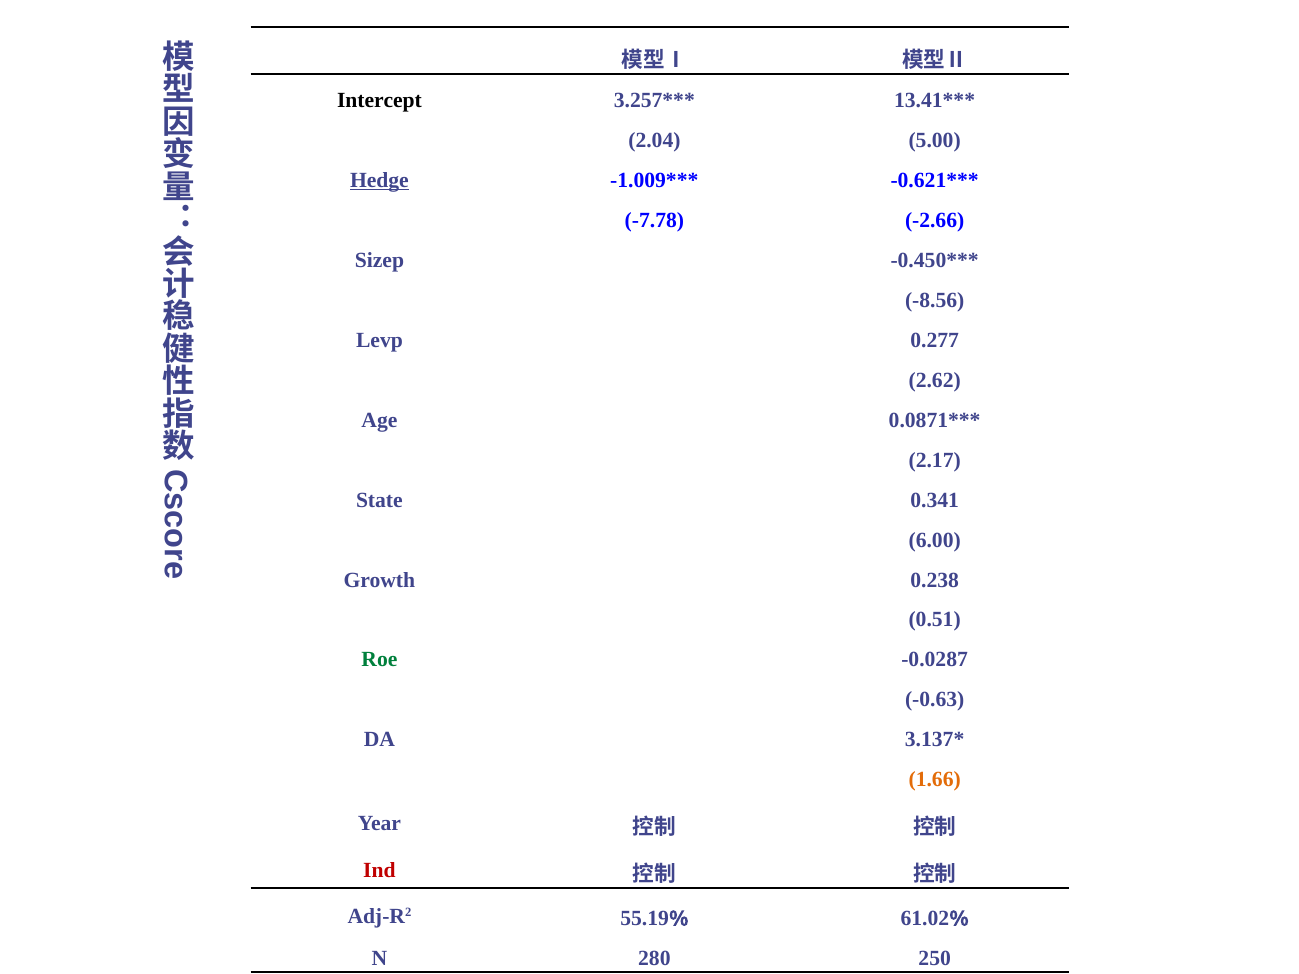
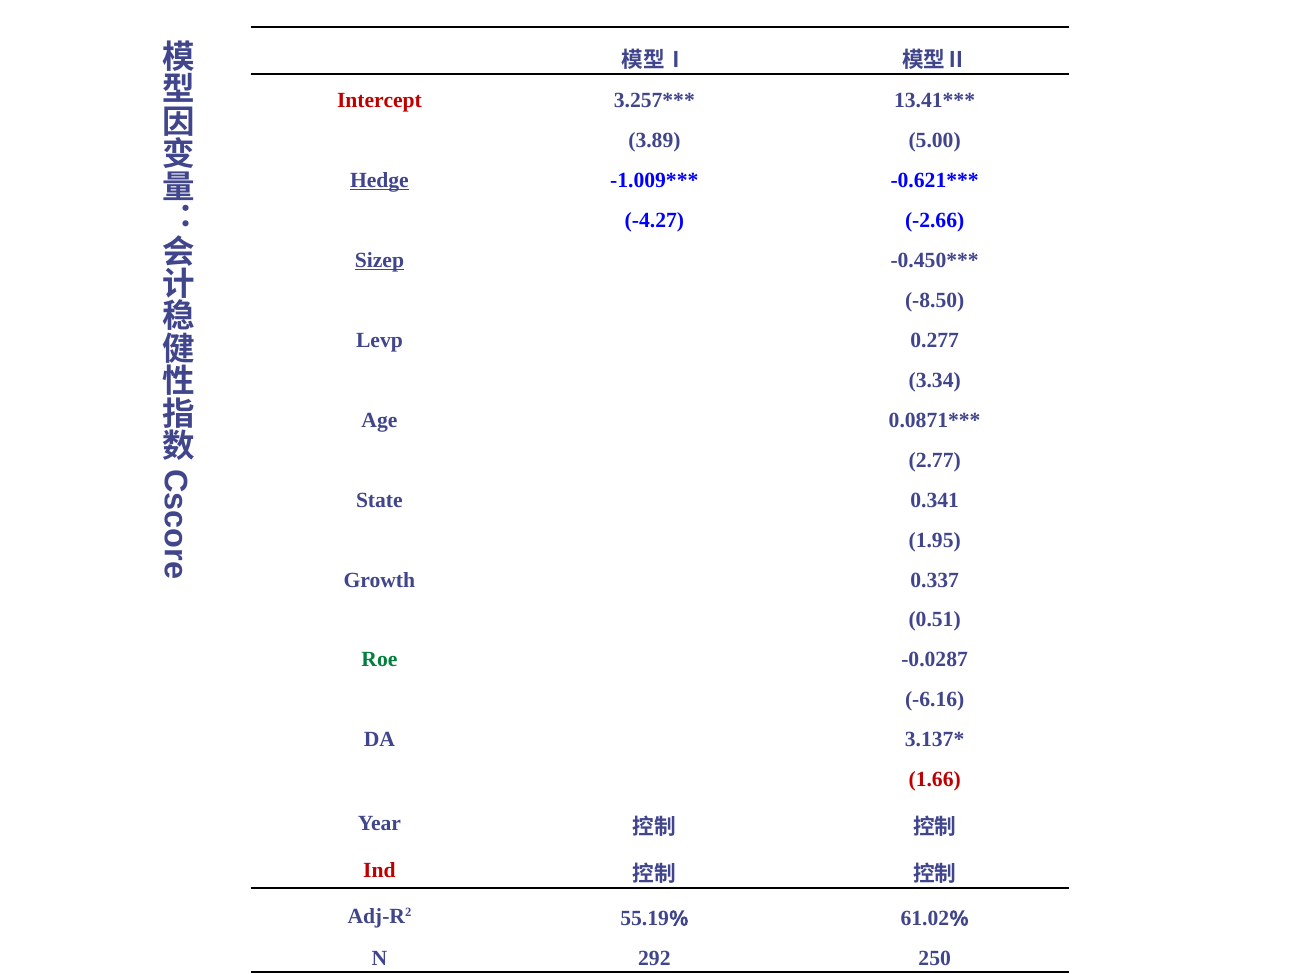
Intercept colour: black -> red (379, 100)
2.04: 2.04 -> 3.89 (654, 140)
-7.78: -7.78 -> -4.27 (654, 220)
Sizep underline: none -> present (379, 260)
-8.56: -8.56 -> -8.50 (935, 300)
2.62: 2.62 -> 3.34 (935, 380)
2.17: 2.17 -> 2.77 (935, 460)
6.00: 6.00 -> 1.95 (935, 540)
0.238: 0.238 -> 0.337 (935, 580)
-0.63: -0.63 -> -6.16 (935, 700)
1.66 colour: orange -> red (935, 780)
280: 280 -> 292 (654, 959)
